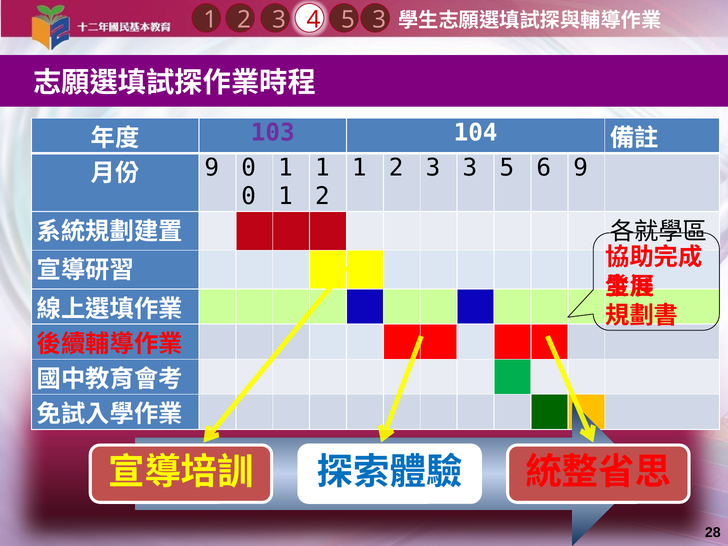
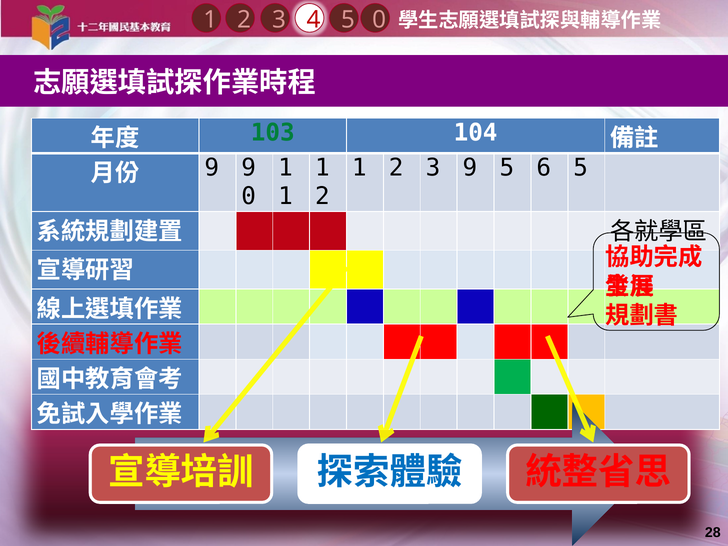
1 3 3: 3 -> 0 (379, 20)
103 colour: purple -> green (273, 133)
2 3 3: 3 -> 9 (470, 168)
6 9: 9 -> 5 (581, 168)
9 0: 0 -> 9 (249, 168)
